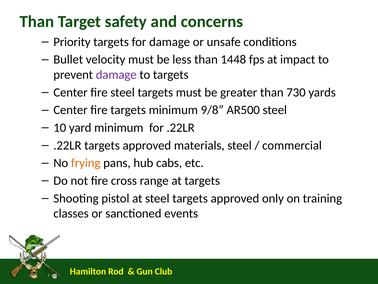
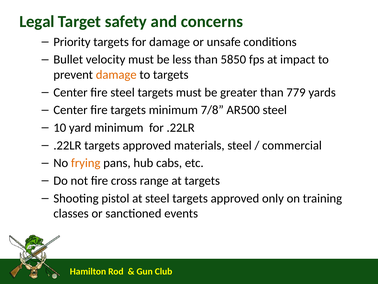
Than: Than -> Legal (37, 22)
1448: 1448 -> 5850 (233, 59)
damage colour: purple -> orange (116, 75)
730: 730 -> 779 (296, 92)
9/8: 9/8 -> 7/8 (212, 110)
